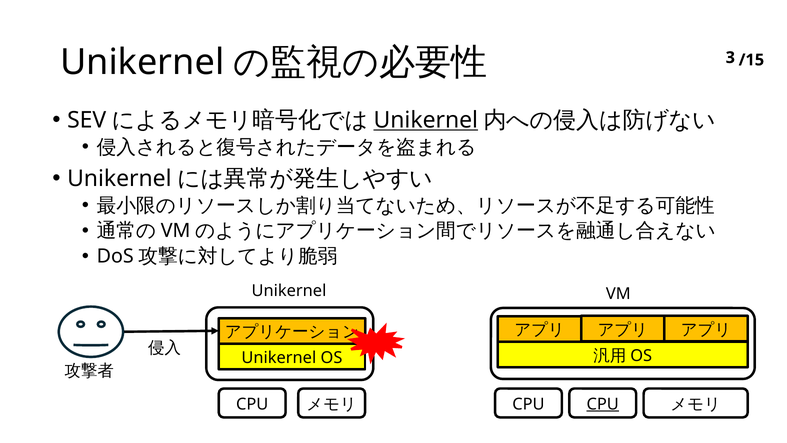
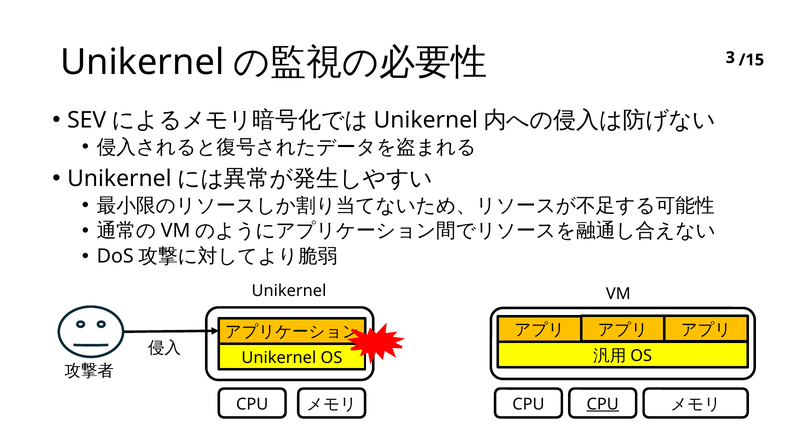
Unikernel underline: present -> none (426, 120)
